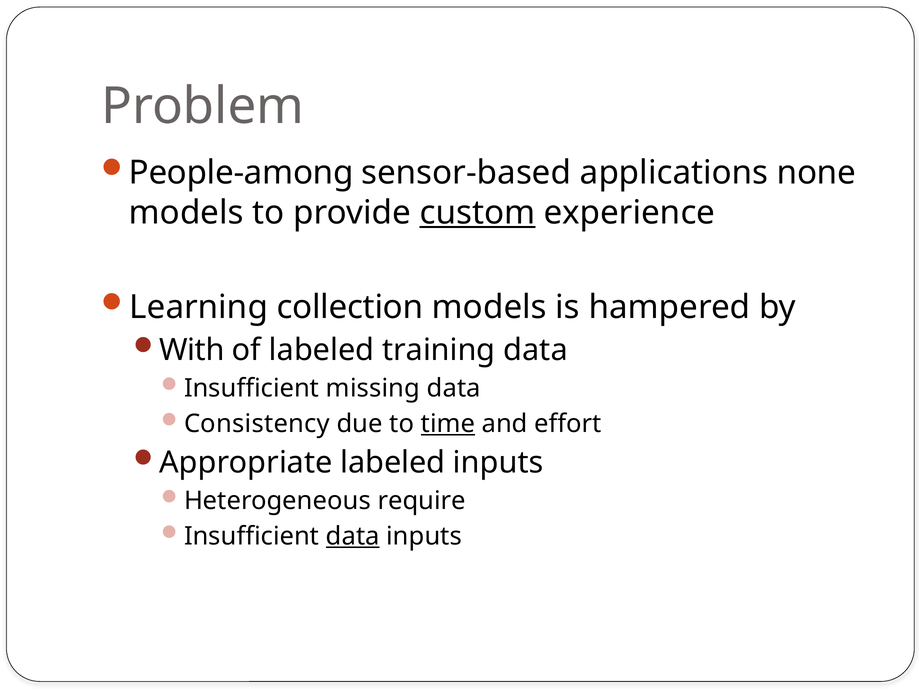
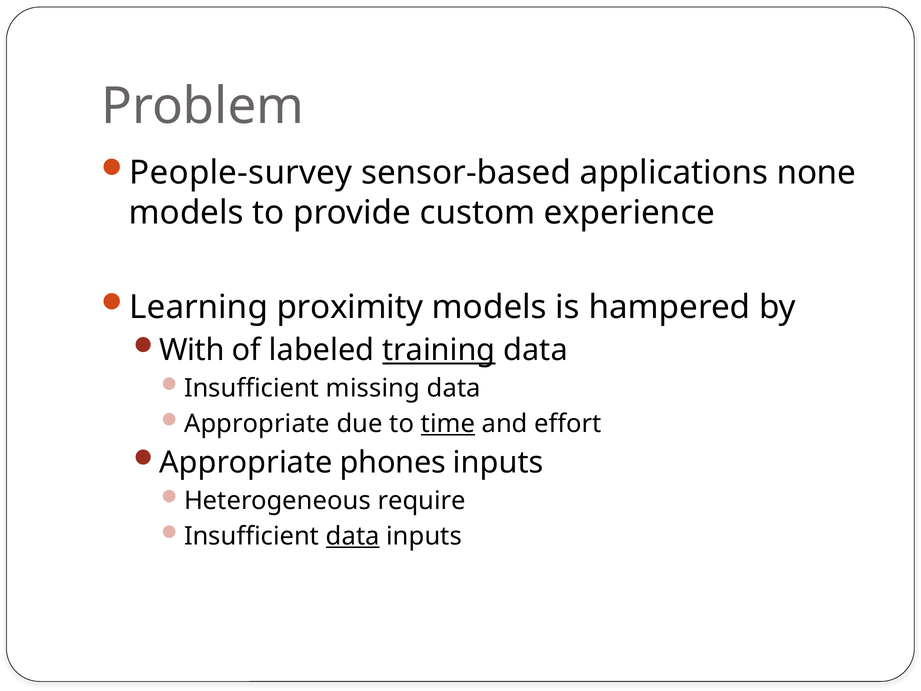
People-among: People-among -> People-survey (241, 173)
custom underline: present -> none (477, 213)
collection: collection -> proximity (350, 307)
training underline: none -> present (439, 350)
Consistency: Consistency -> Appropriate (257, 424)
Appropriate labeled: labeled -> phones (393, 463)
